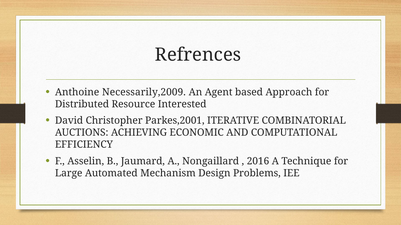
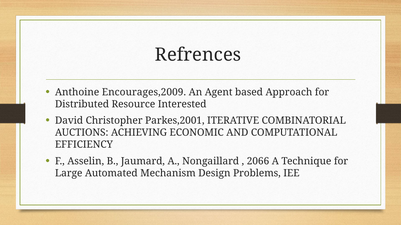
Necessarily,2009: Necessarily,2009 -> Encourages,2009 (144, 92)
2016: 2016 -> 2066 (258, 161)
